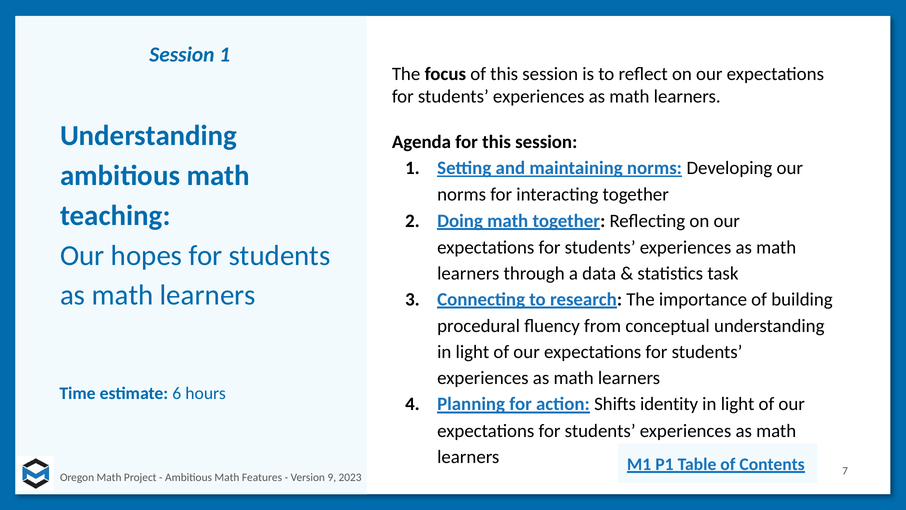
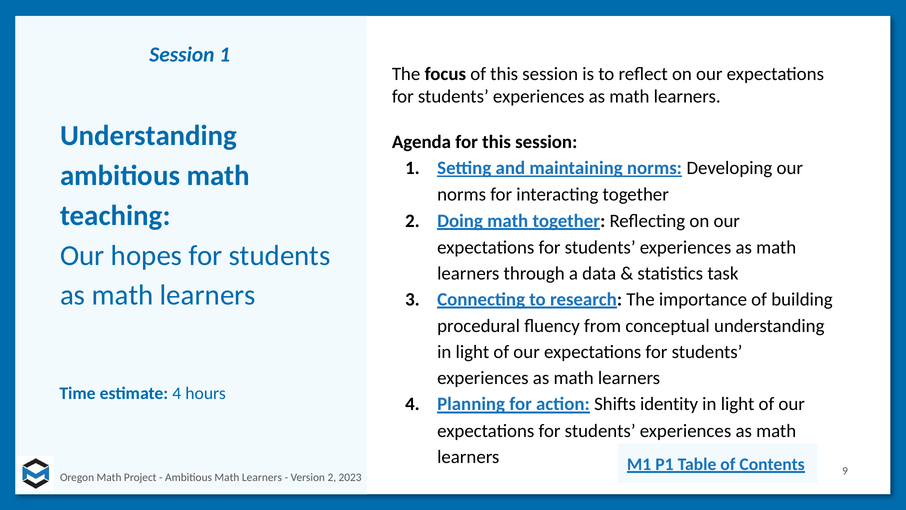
estimate 6: 6 -> 4 (177, 393)
7: 7 -> 9 (845, 471)
Ambitious Math Features: Features -> Learners (262, 477)
9: 9 -> 2 (332, 477)
